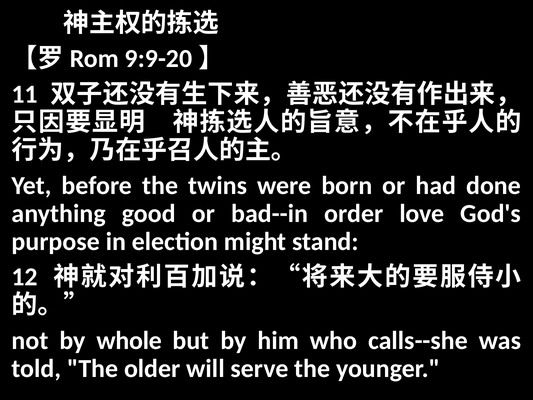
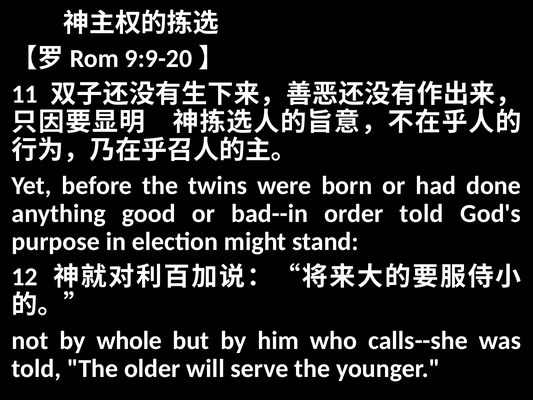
order love: love -> told (422, 213)
